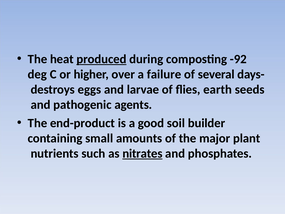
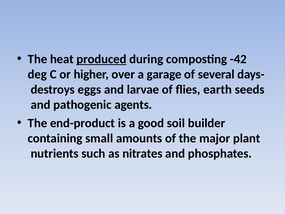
-92: -92 -> -42 (238, 59)
failure: failure -> garage (164, 74)
nitrates underline: present -> none (142, 153)
